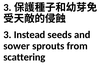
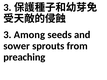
Instead: Instead -> Among (29, 35)
scattering: scattering -> preaching (24, 57)
